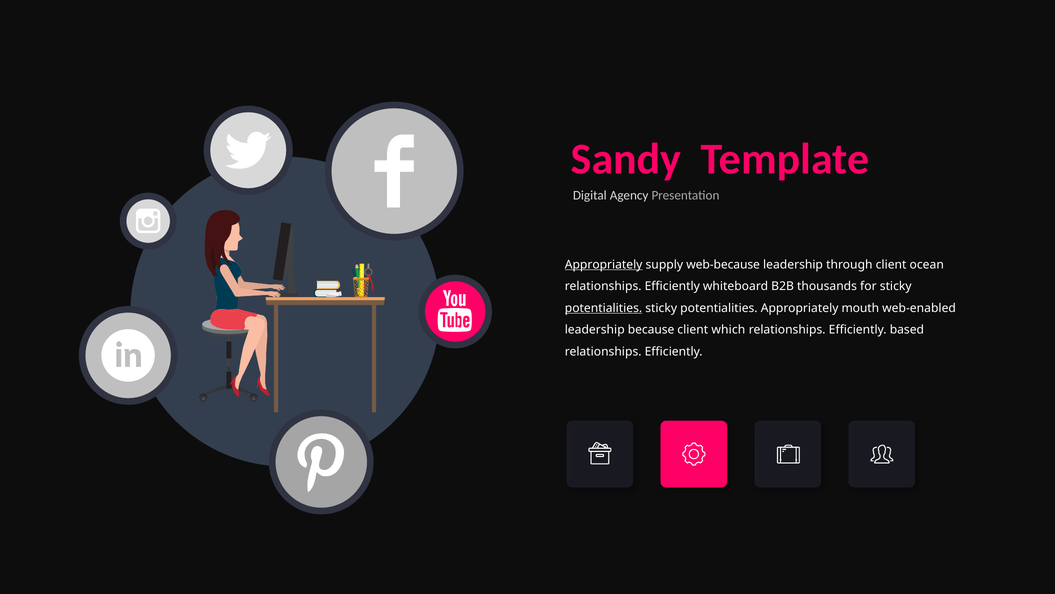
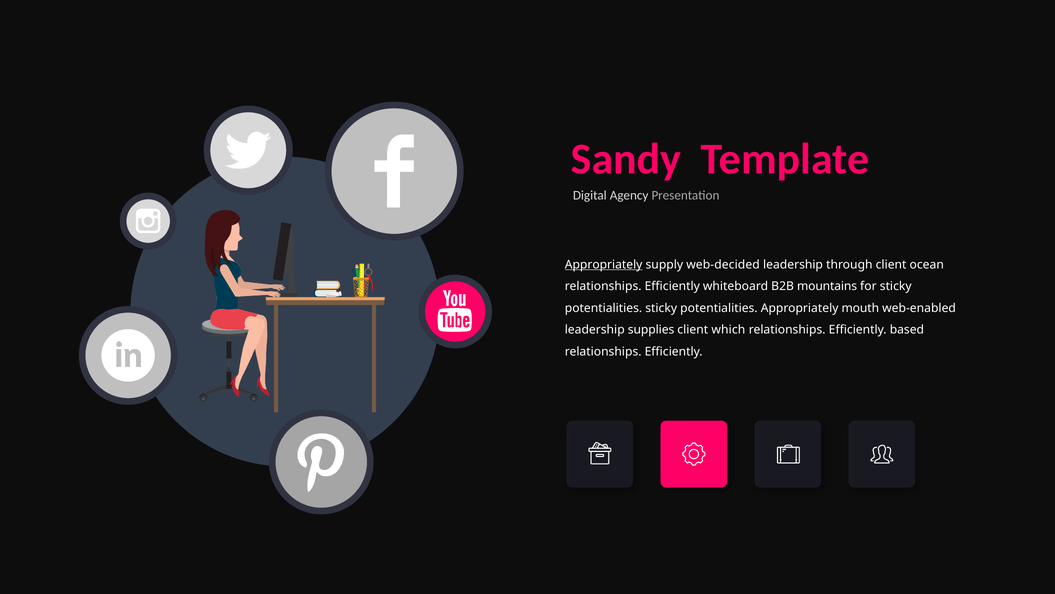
web-because: web-because -> web-decided (723, 264)
thousands: thousands -> mountains (827, 286)
potentialities underline: present -> none (604, 308)
because: because -> supplies (651, 330)
